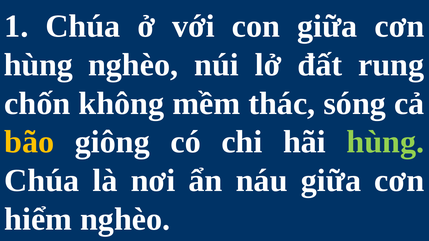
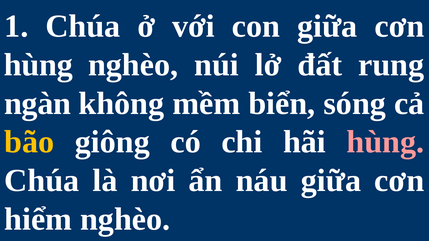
chốn: chốn -> ngàn (37, 104)
thác: thác -> biển (282, 104)
hùng colour: light green -> pink (385, 142)
